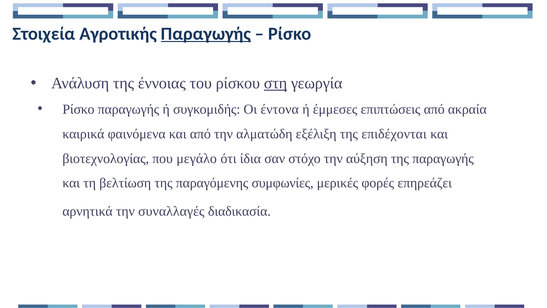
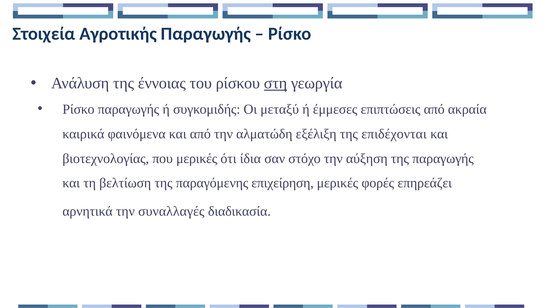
Παραγωγής underline: present -> none (206, 34)
έντονα: έντονα -> μεταξύ (280, 109)
που μεγάλο: μεγάλο -> μερικές (197, 158)
συμφωνίες: συμφωνίες -> επιχείρηση (283, 183)
